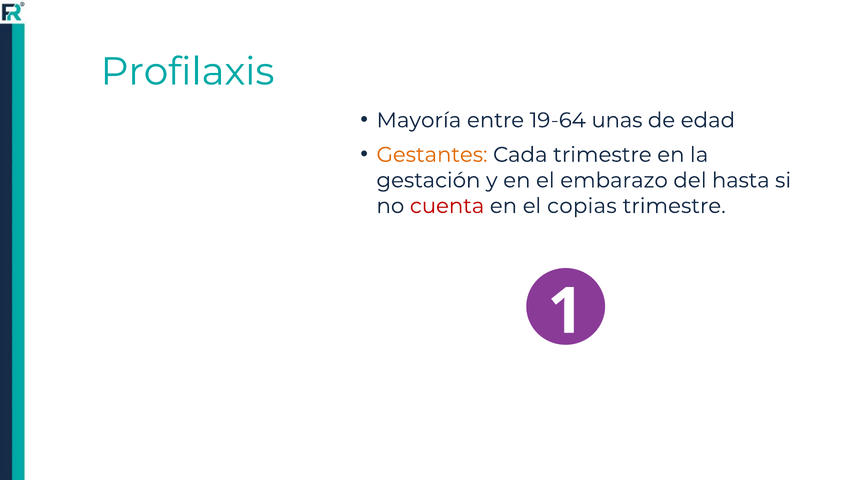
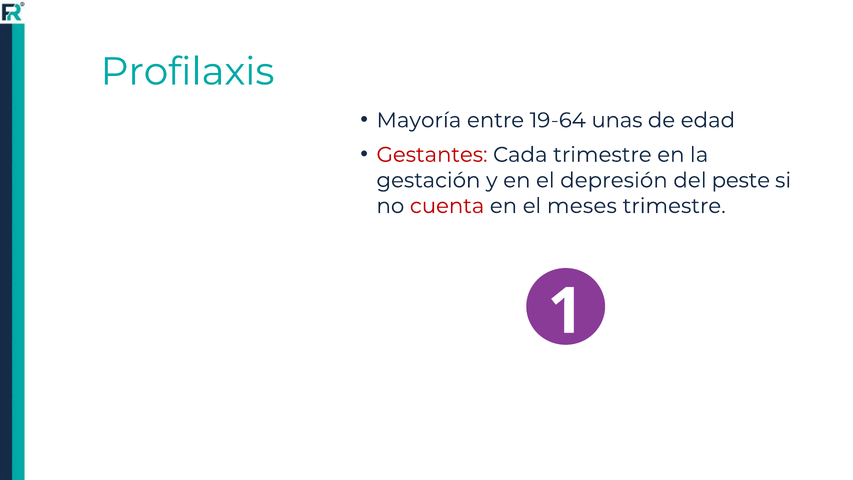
Gestantes colour: orange -> red (432, 155)
embarazo: embarazo -> depresión (614, 180)
hasta: hasta -> peste (741, 180)
copias: copias -> meses (582, 206)
